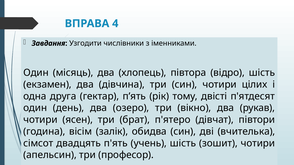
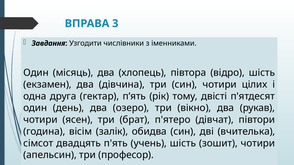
4: 4 -> 3 (115, 24)
